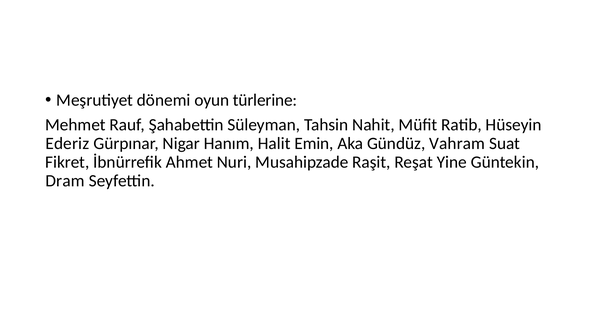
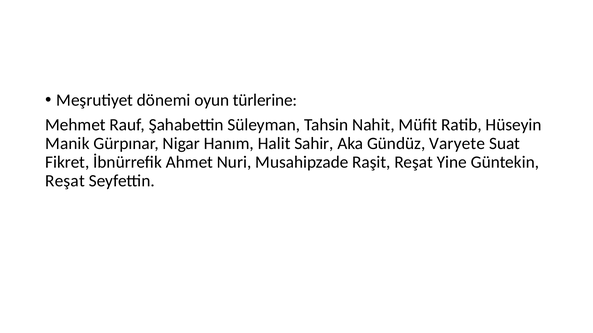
Ederiz: Ederiz -> Manik (67, 144)
Emin: Emin -> Sahir (314, 144)
Vahram: Vahram -> Varyete (457, 144)
Dram: Dram -> Reşat (65, 181)
